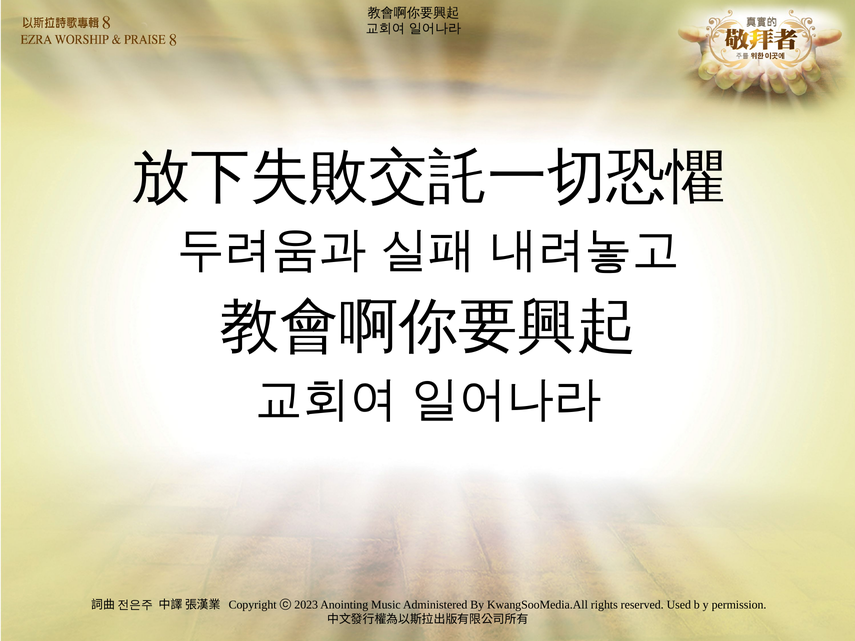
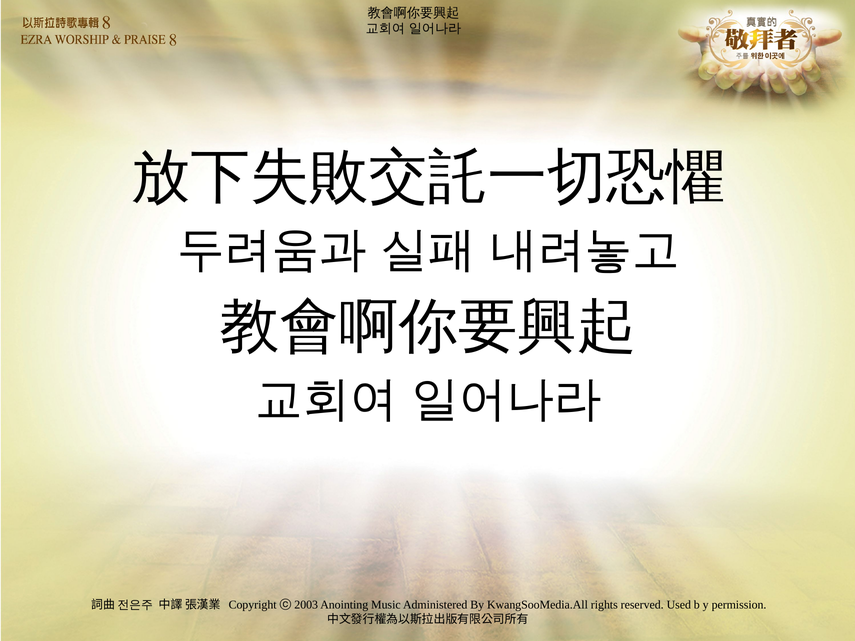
2023: 2023 -> 2003 (306, 605)
